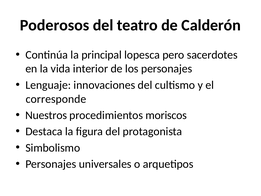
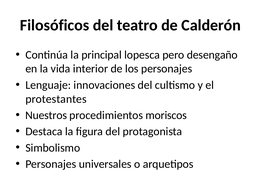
Poderosos: Poderosos -> Filosóficos (55, 25)
sacerdotes: sacerdotes -> desengaño (212, 55)
corresponde: corresponde -> protestantes (56, 99)
